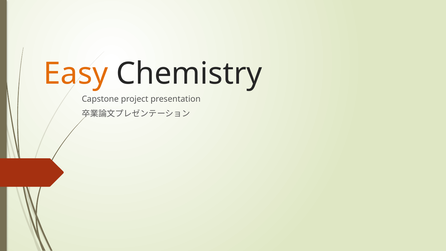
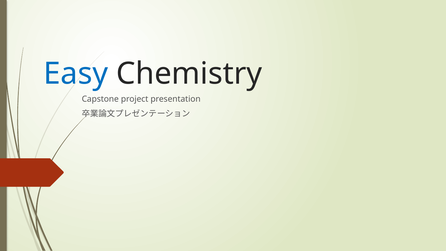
Easy colour: orange -> blue (76, 74)
